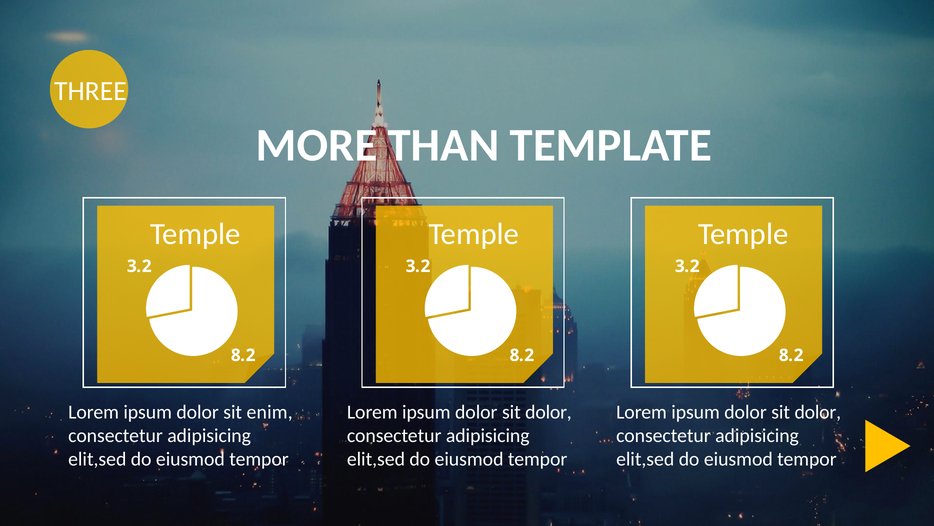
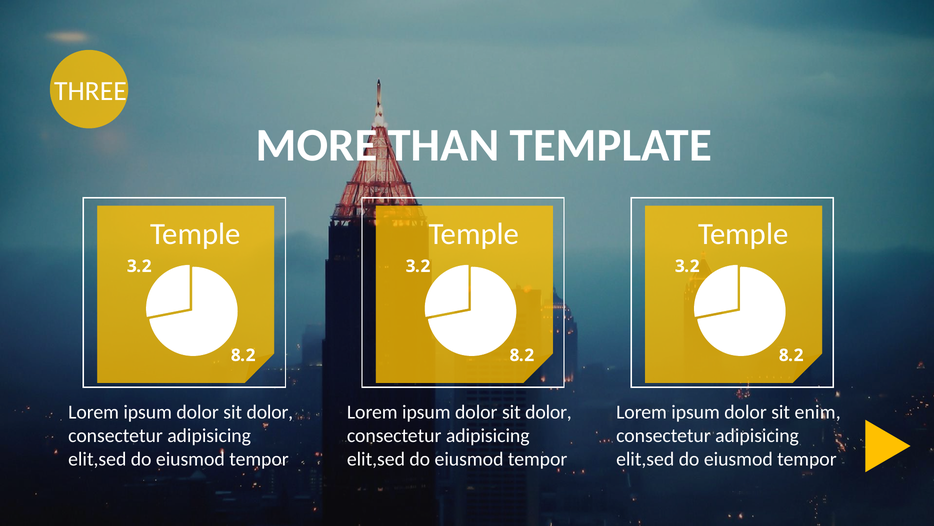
enim: enim -> dolor (270, 411)
dolor: dolor -> enim (818, 411)
